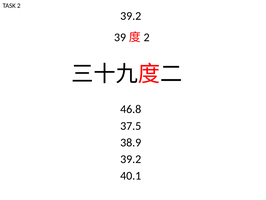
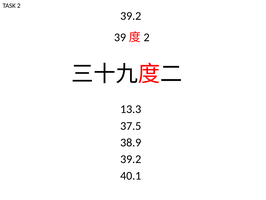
46.8: 46.8 -> 13.3 (131, 109)
